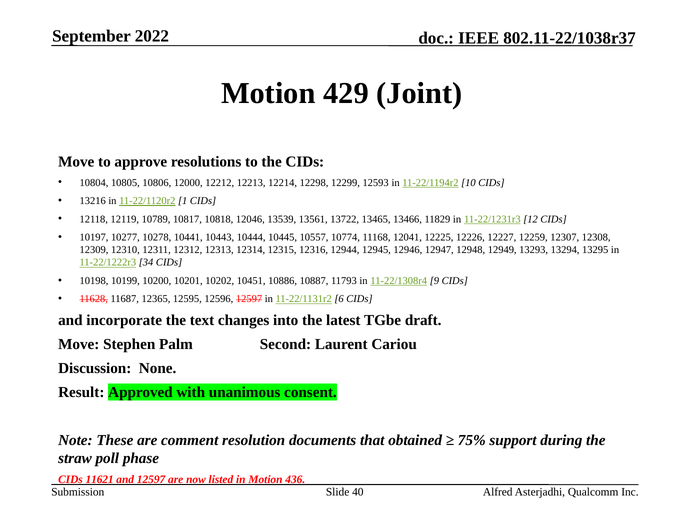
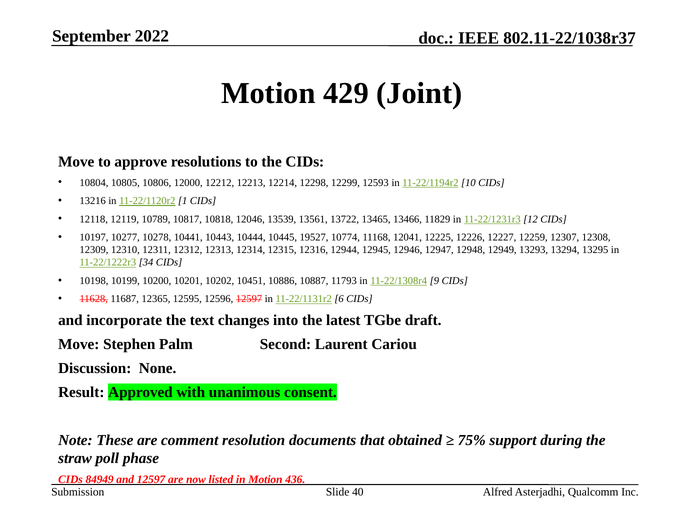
10557: 10557 -> 19527 (314, 237)
11621: 11621 -> 84949 (100, 480)
